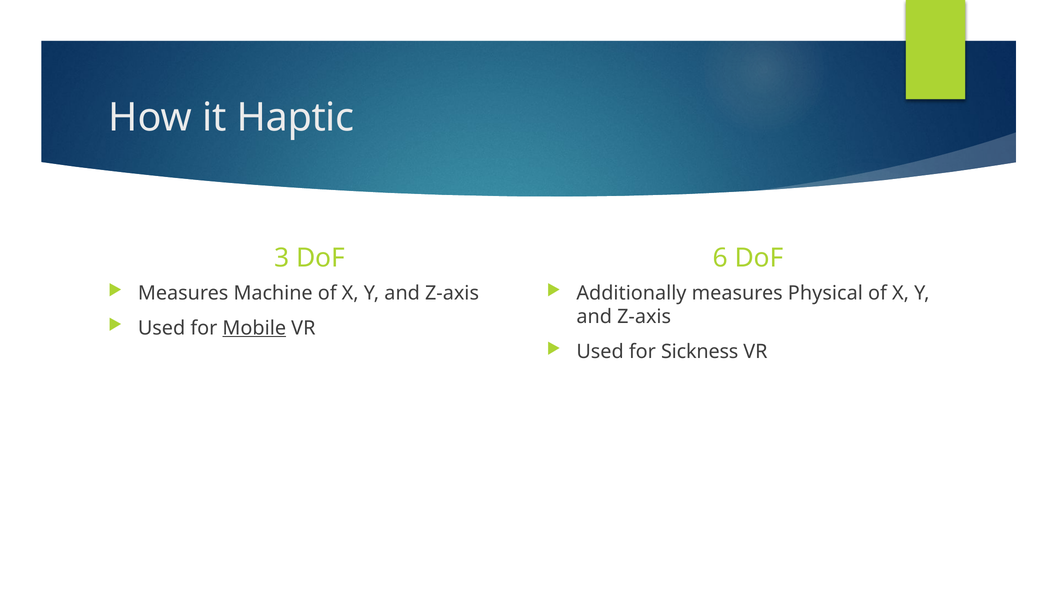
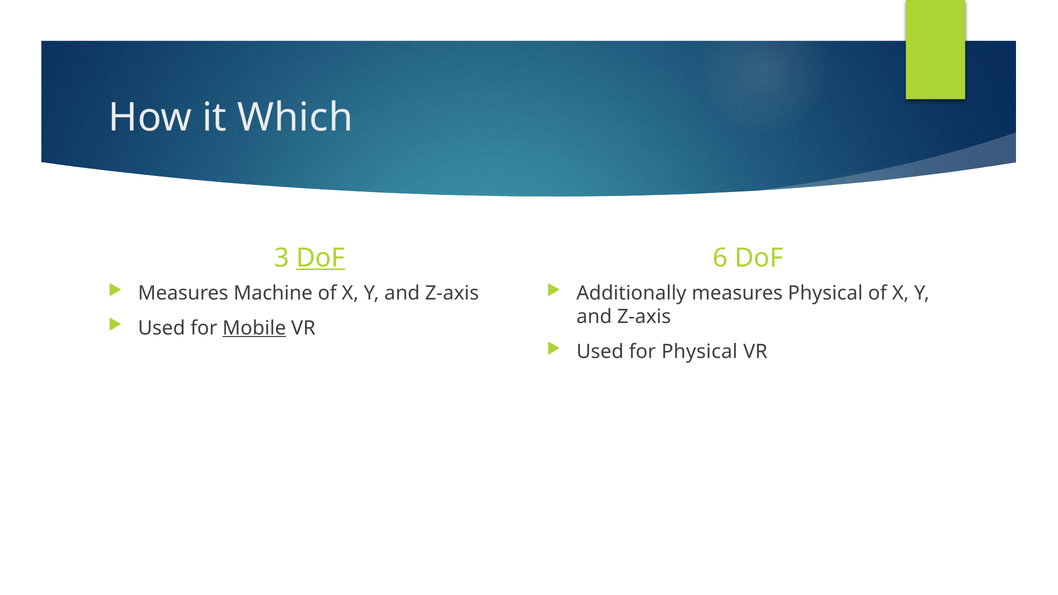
Haptic: Haptic -> Which (295, 118)
DoF underline: none -> present (321, 258)
for Sickness: Sickness -> Physical (699, 352)
